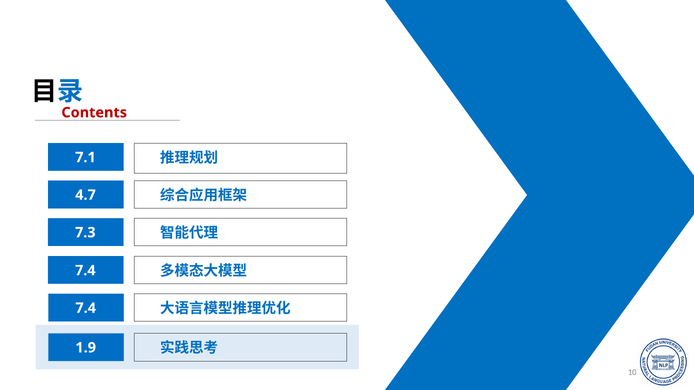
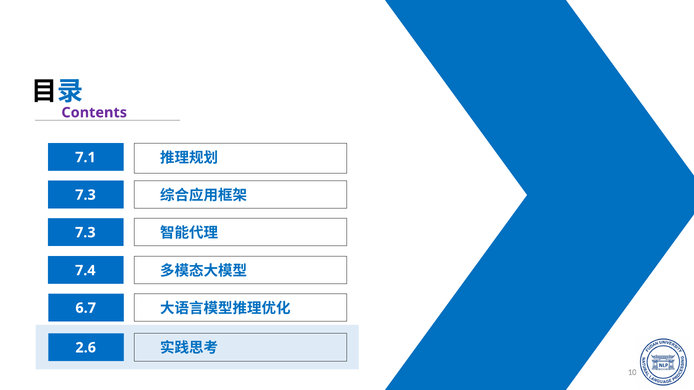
Contents colour: red -> purple (94, 113)
4.7: 4.7 -> 7.3 (86, 195)
7.4: 7.4 -> 6.7 (86, 308)
1.9: 1.9 -> 2.6 (86, 348)
